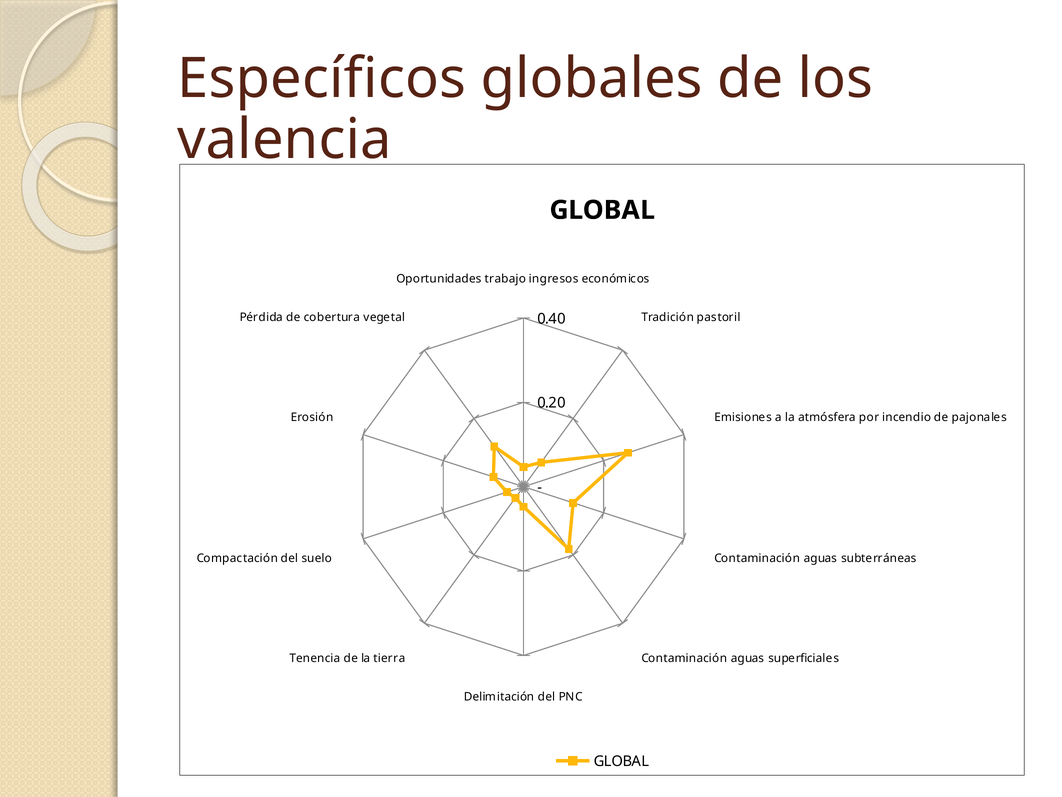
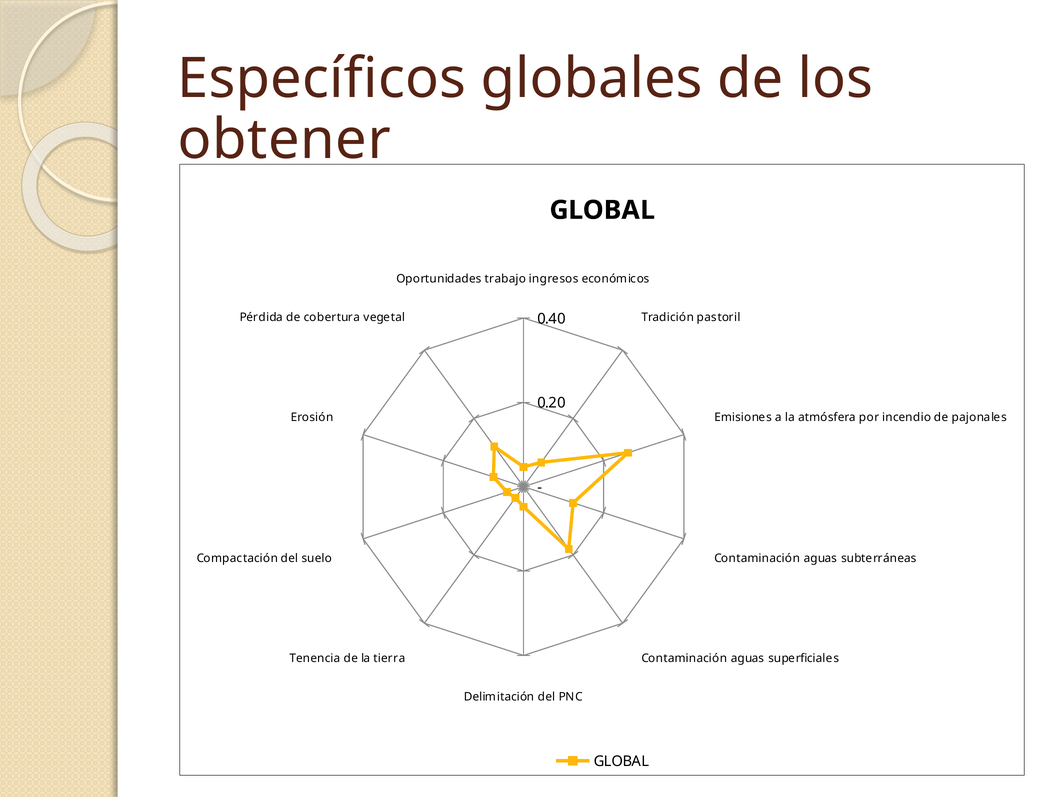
valencia: valencia -> obtener (284, 140)
